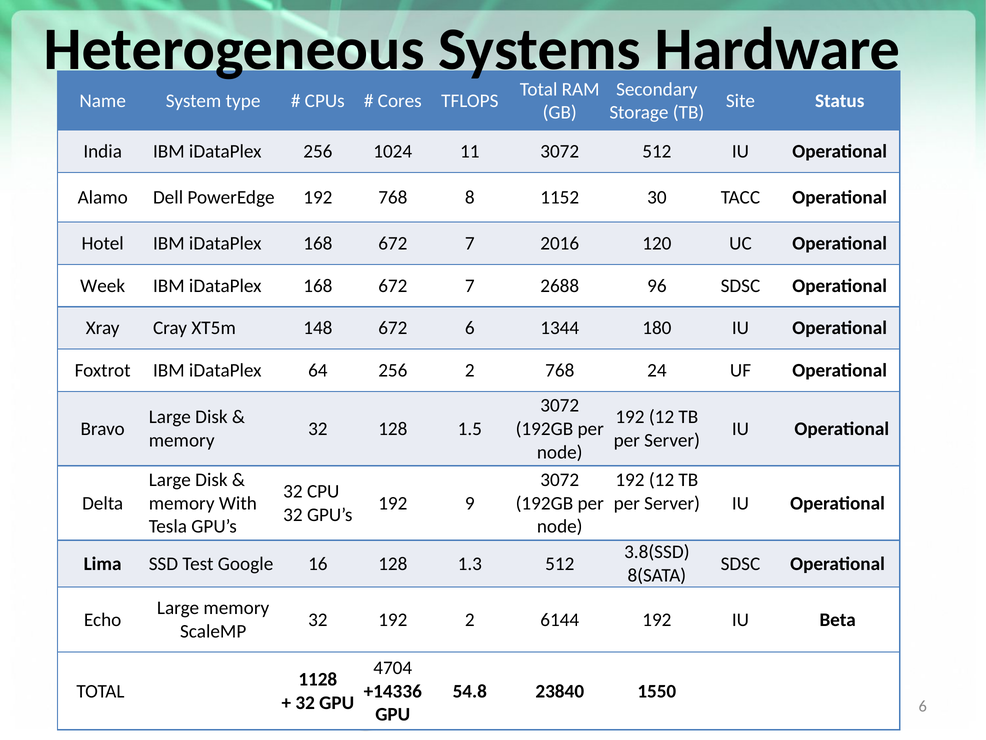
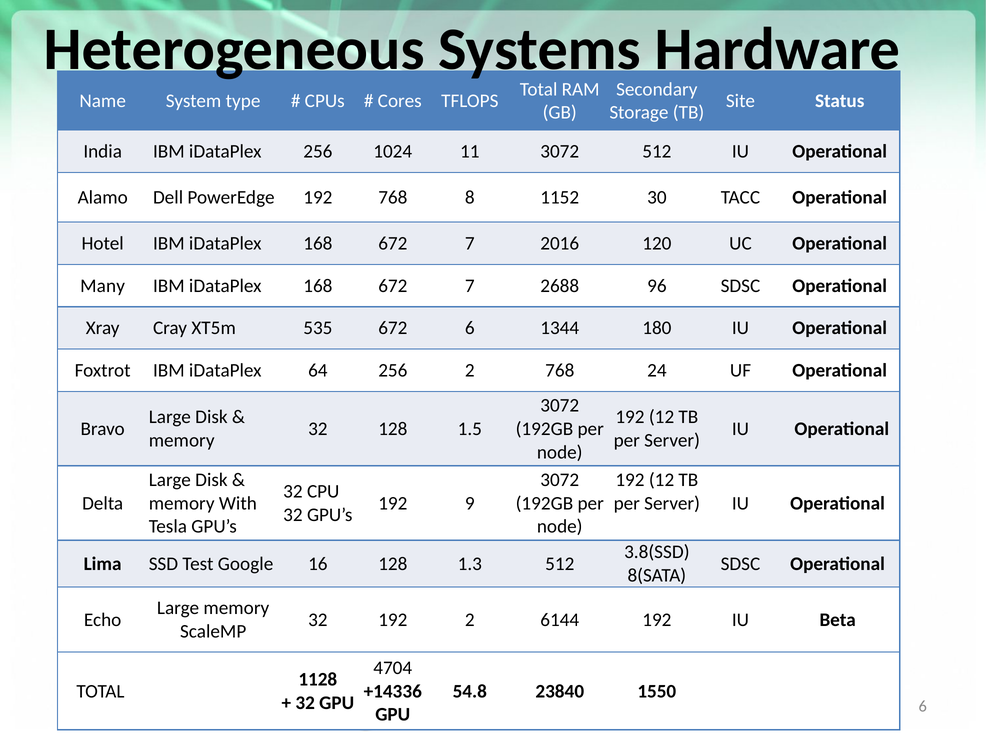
Week: Week -> Many (103, 286)
148: 148 -> 535 (318, 328)
